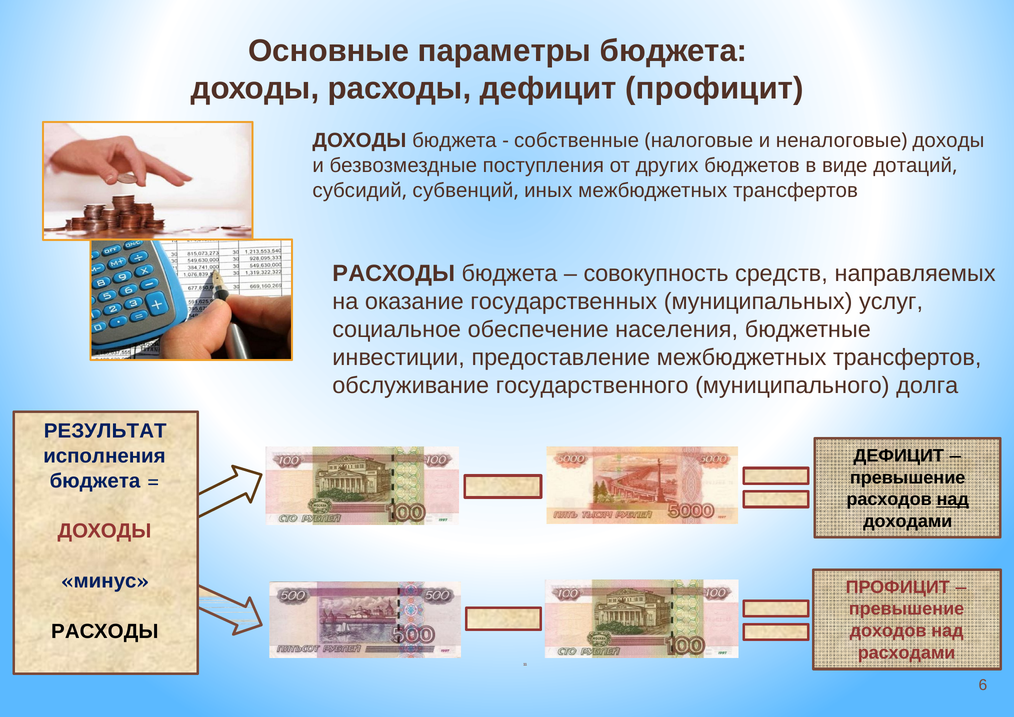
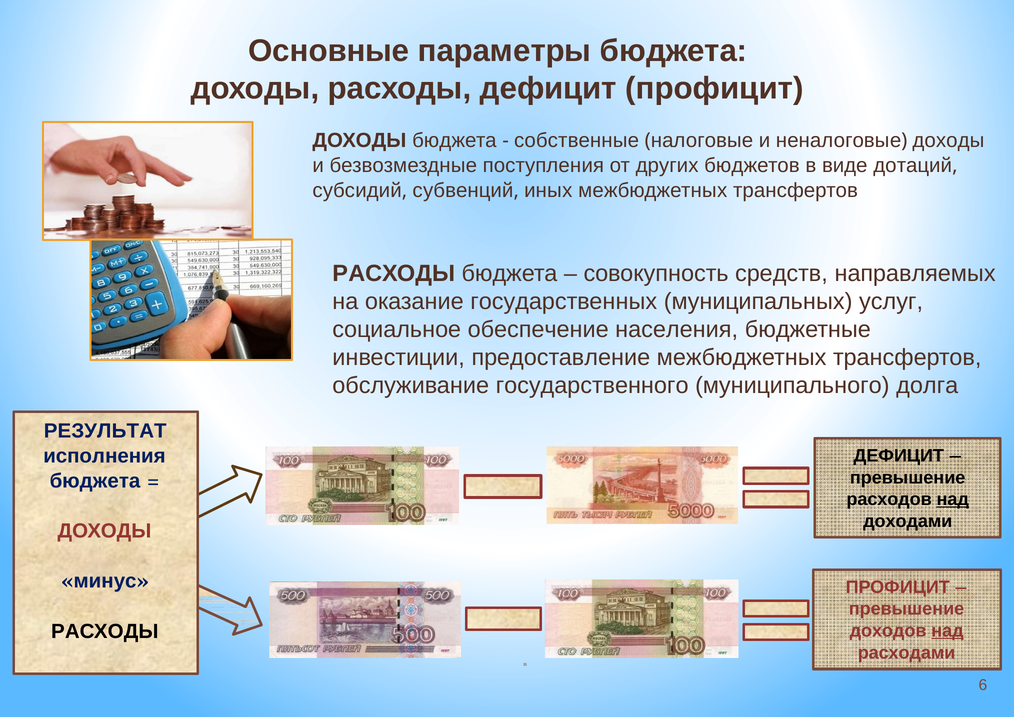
над underline: none -> present (947, 630)
